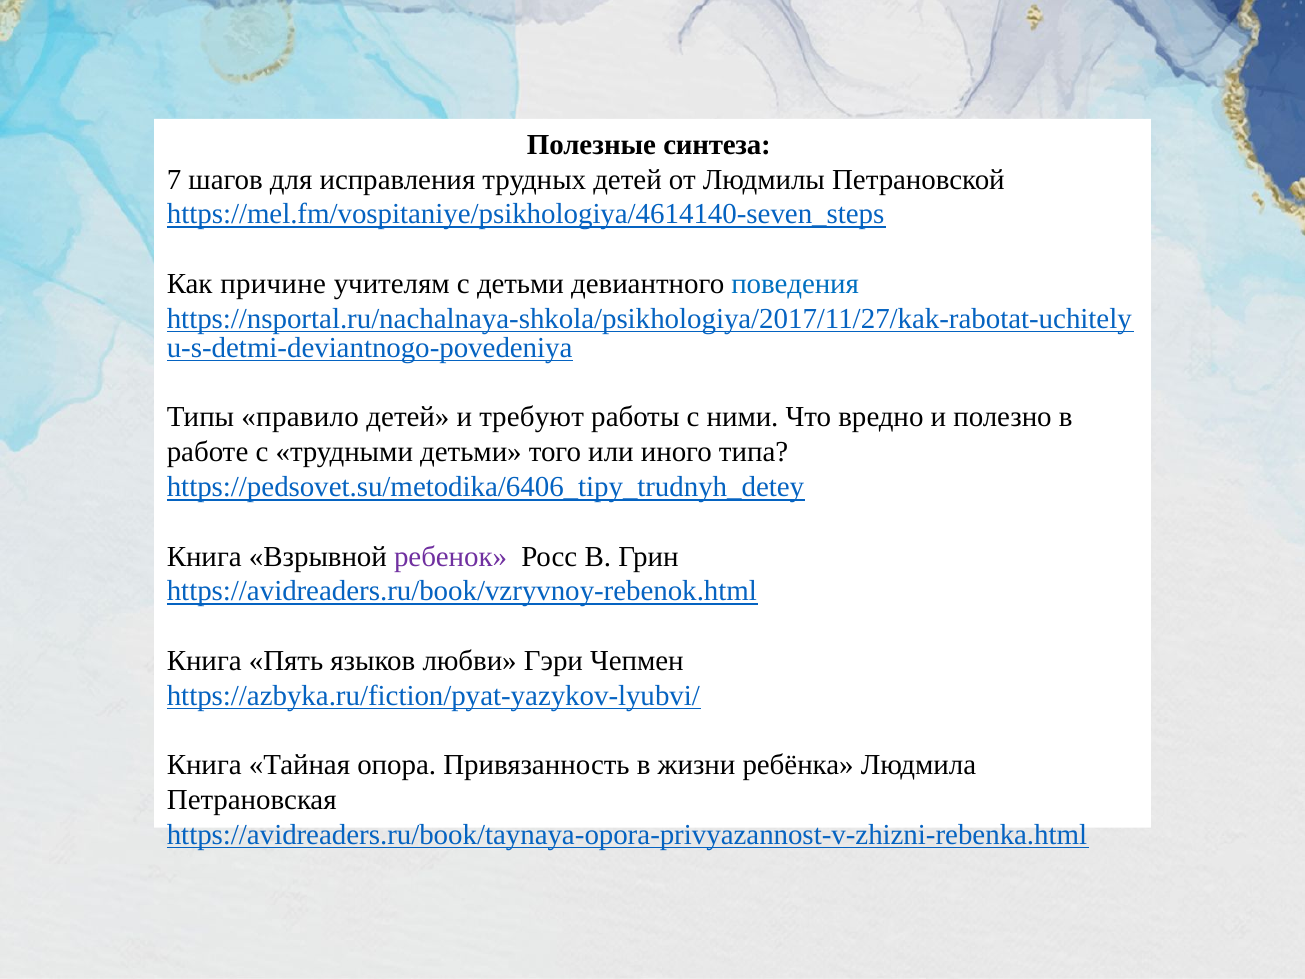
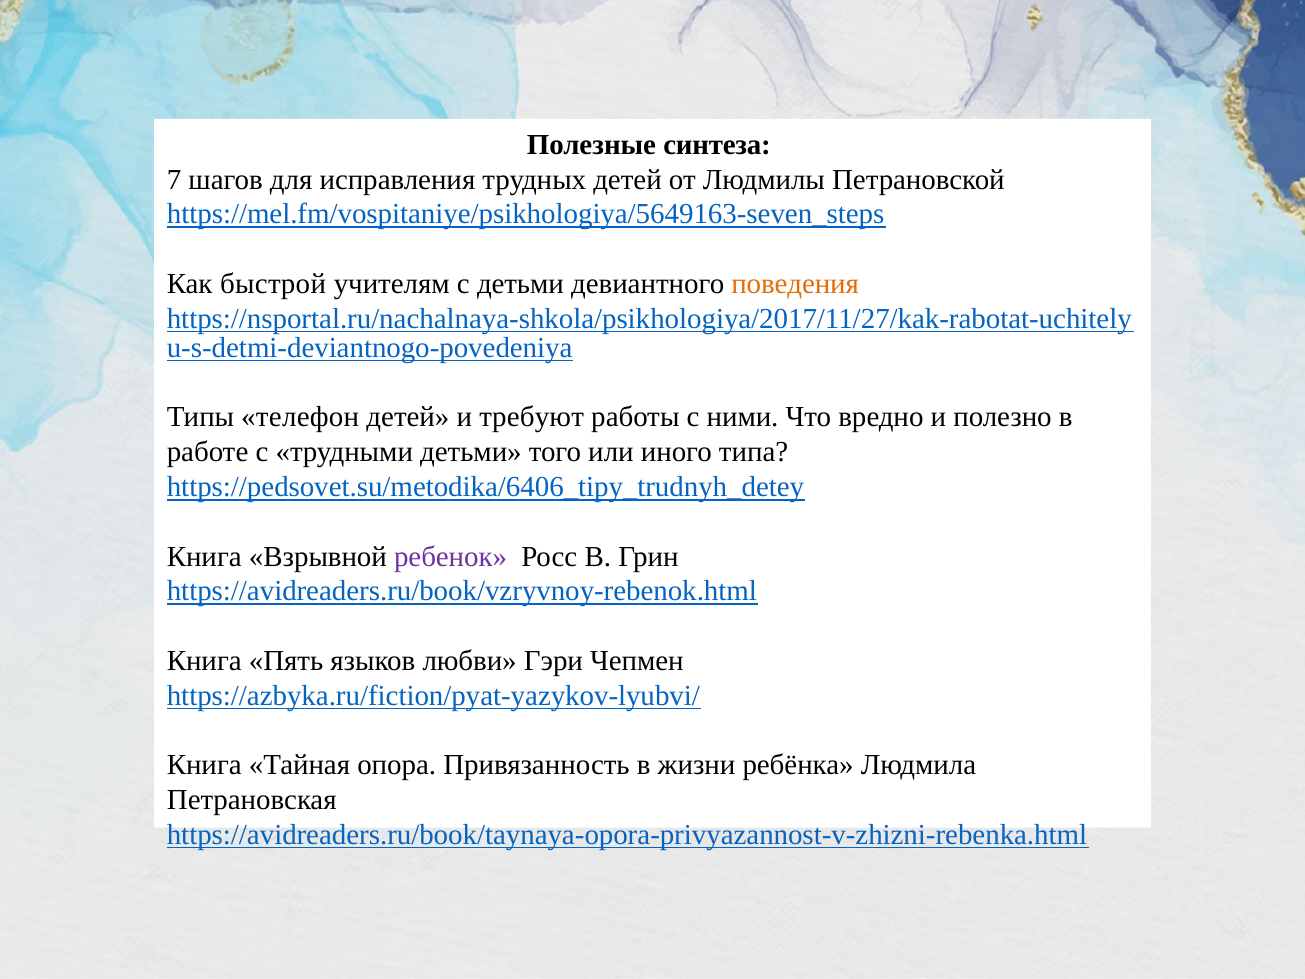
https://mel.fm/vospitaniye/psikhologiya/4614140-seven_steps: https://mel.fm/vospitaniye/psikhologiya/4614140-seven_steps -> https://mel.fm/vospitaniye/psikhologiya/5649163-seven_steps (526, 214)
причине: причине -> быстрой (273, 284)
поведения colour: blue -> orange (795, 284)
правило: правило -> телефон (300, 417)
